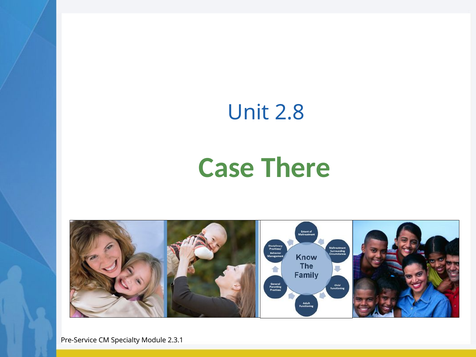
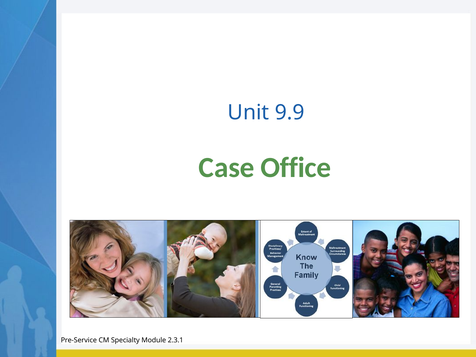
2.8: 2.8 -> 9.9 (290, 113)
There: There -> Office (296, 167)
